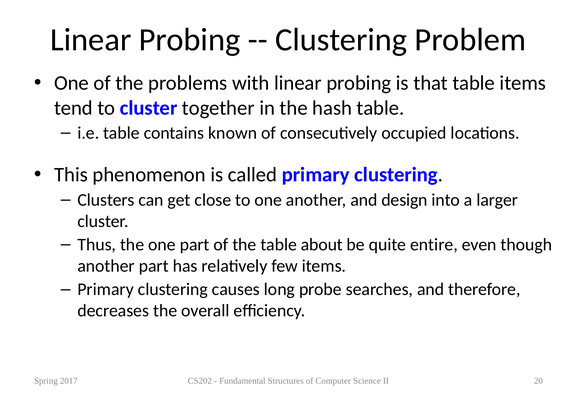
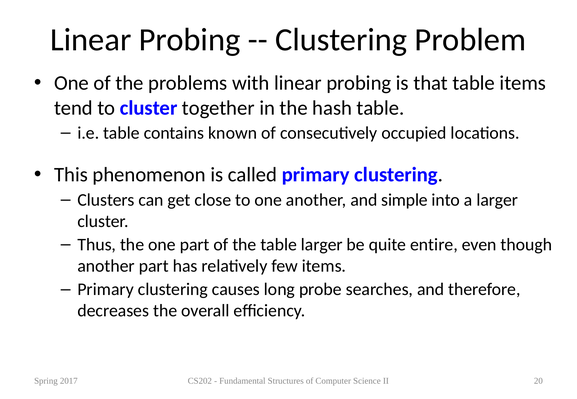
design: design -> simple (405, 200)
table about: about -> larger (322, 245)
